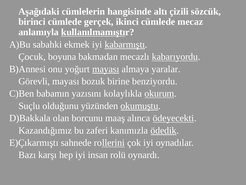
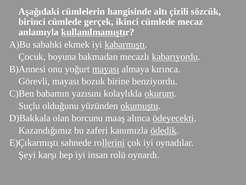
yaralar: yaralar -> kırınca (166, 69)
Bazı: Bazı -> Şeyi (27, 155)
